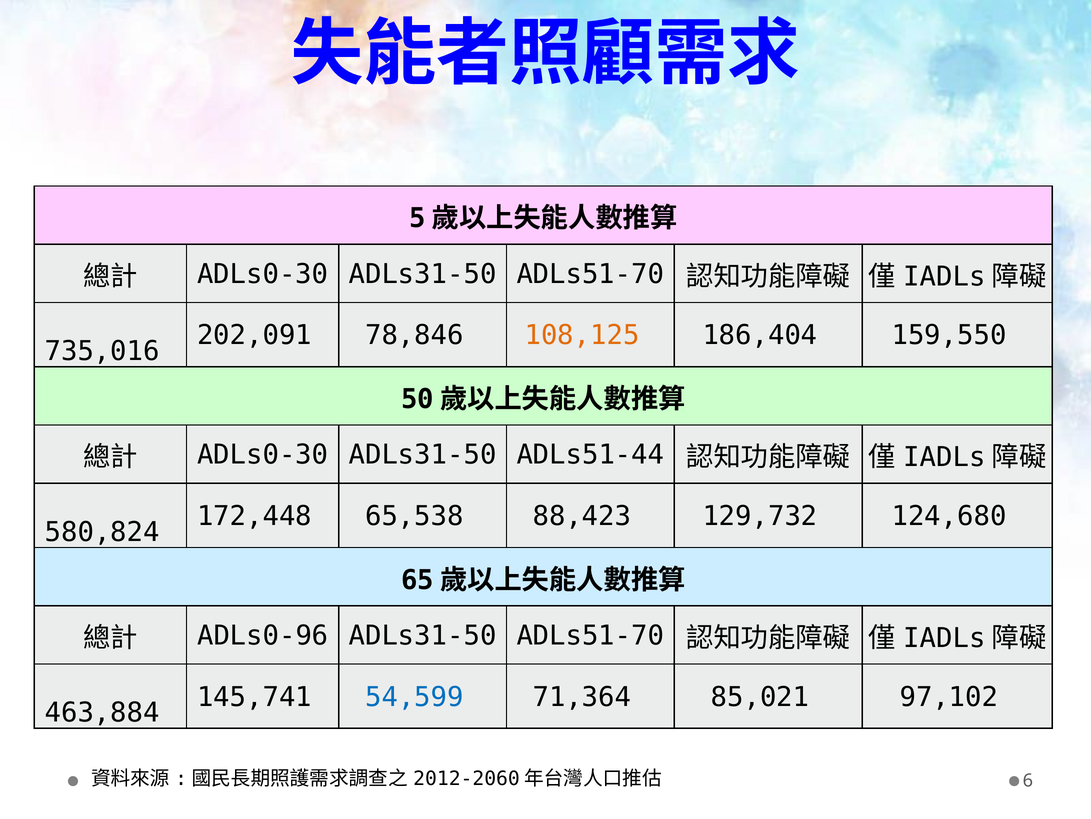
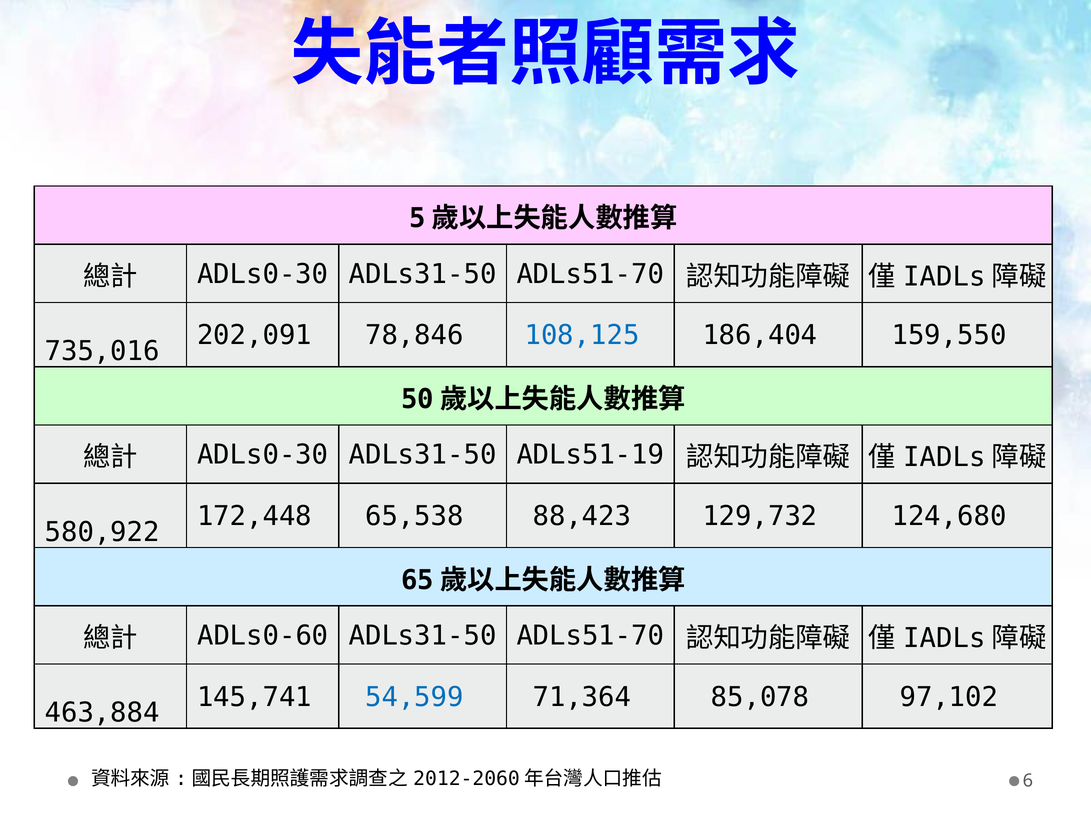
108,125 colour: orange -> blue (582, 335)
ADLs51-44: ADLs51-44 -> ADLs51-19 (590, 455)
580,824: 580,824 -> 580,922 (102, 532)
ADLs0-96: ADLs0-96 -> ADLs0-60 (263, 635)
85,021: 85,021 -> 85,078 (760, 696)
